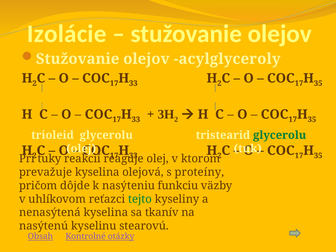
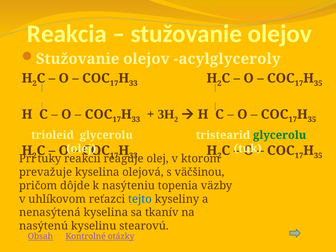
Izolácie: Izolácie -> Reakcia (67, 34)
proteíny: proteíny -> väčšinou (200, 172)
funkciu: funkciu -> topenia (178, 186)
tejto colour: green -> blue (140, 199)
